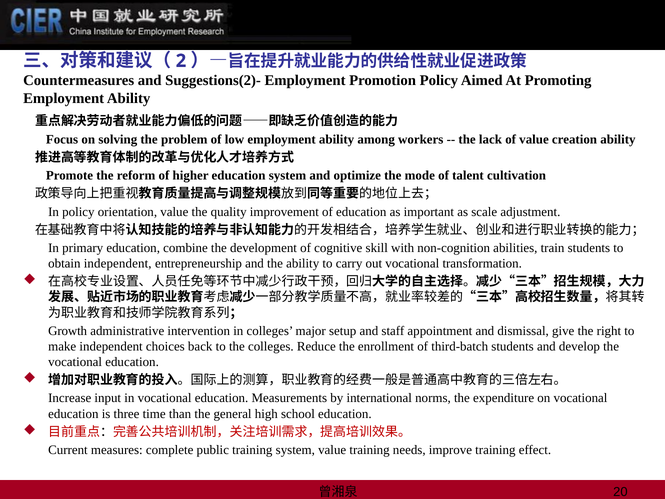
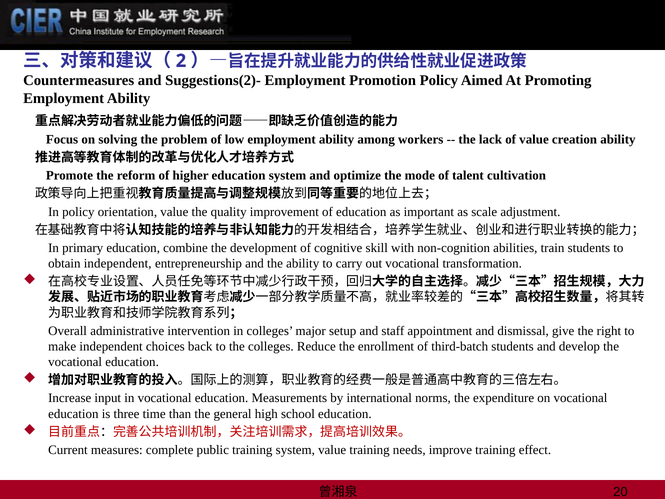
Growth: Growth -> Overall (68, 331)
